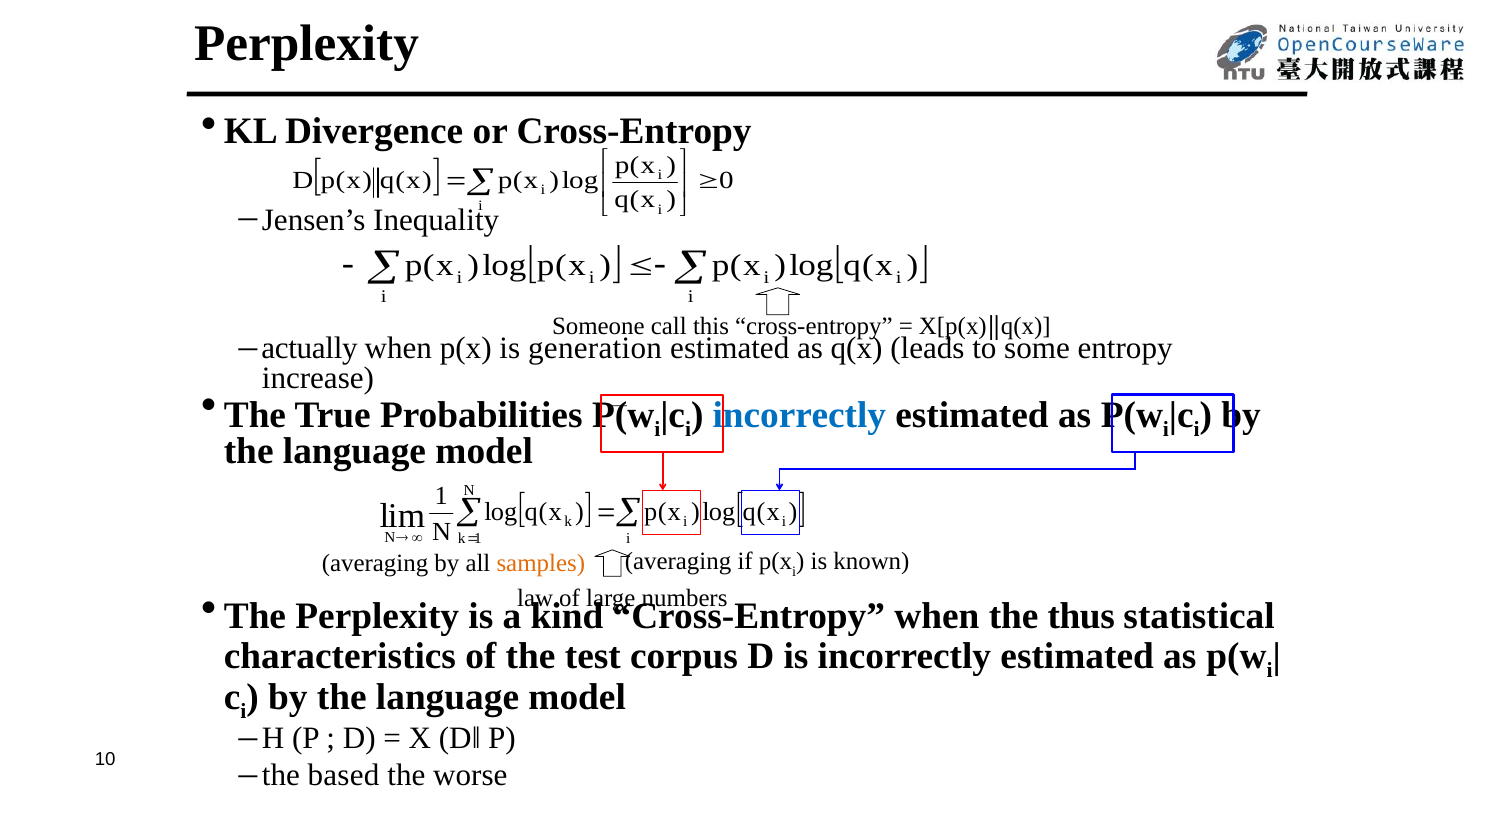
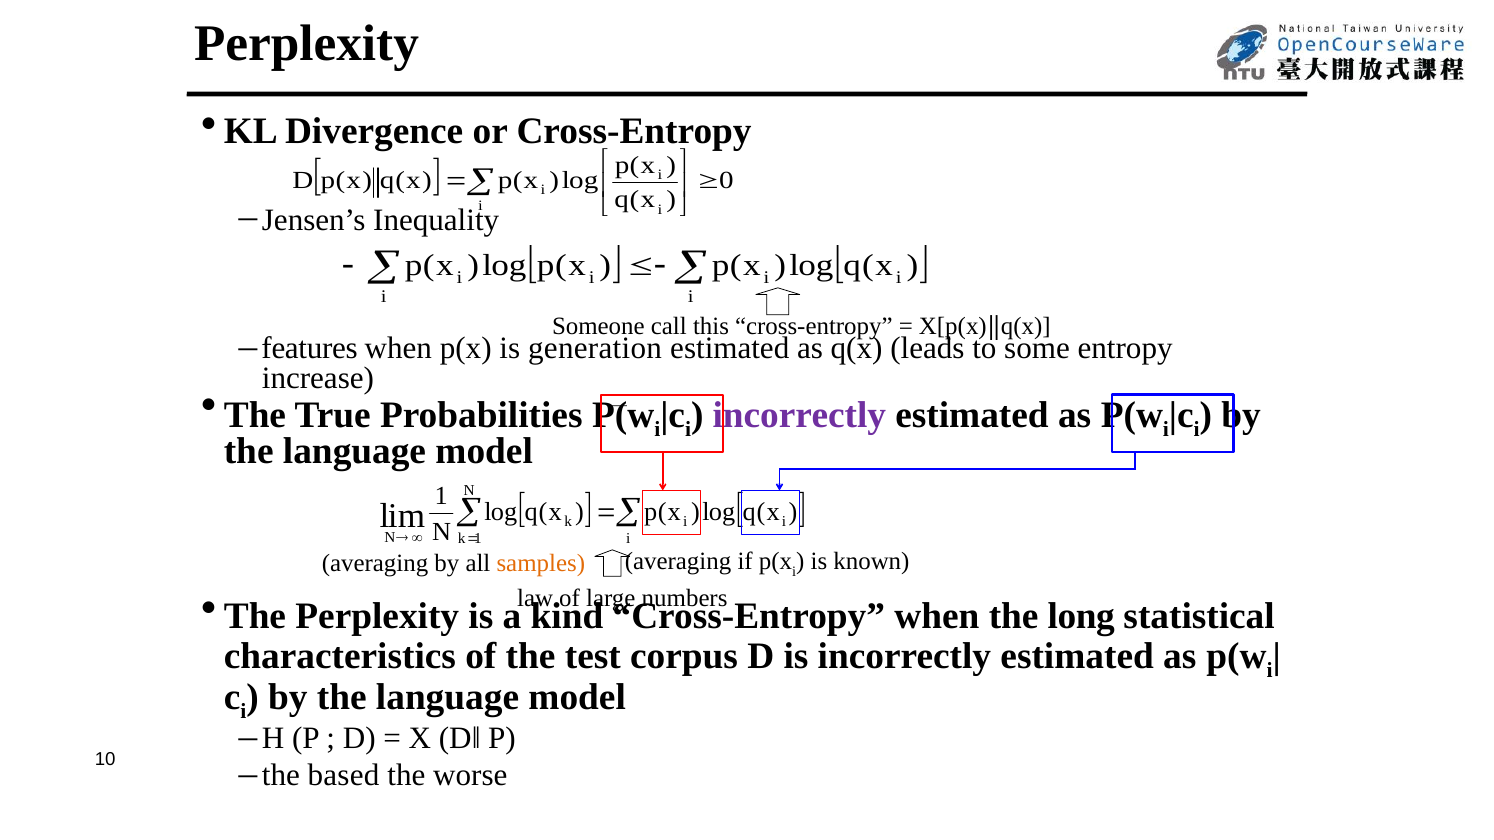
actually: actually -> features (310, 349)
incorrectly colour: blue -> purple (799, 415)
thus: thus -> long (1081, 617)
